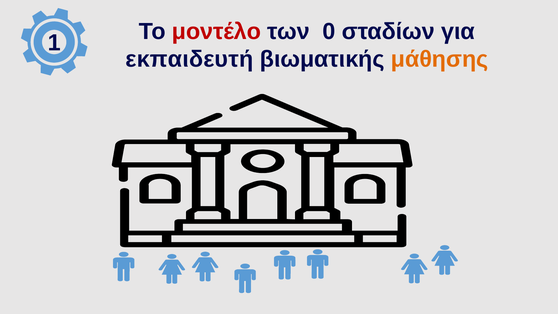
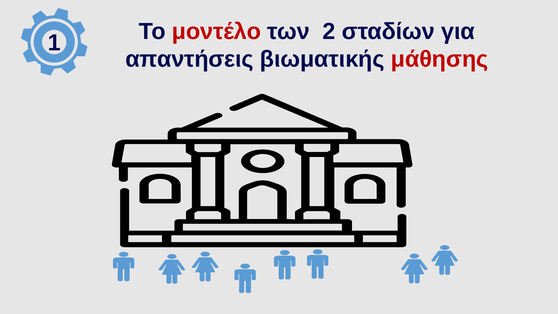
0: 0 -> 2 (329, 31)
εκπαιδευτή: εκπαιδευτή -> απαντήσεις (189, 59)
μάθησης colour: orange -> red (440, 59)
